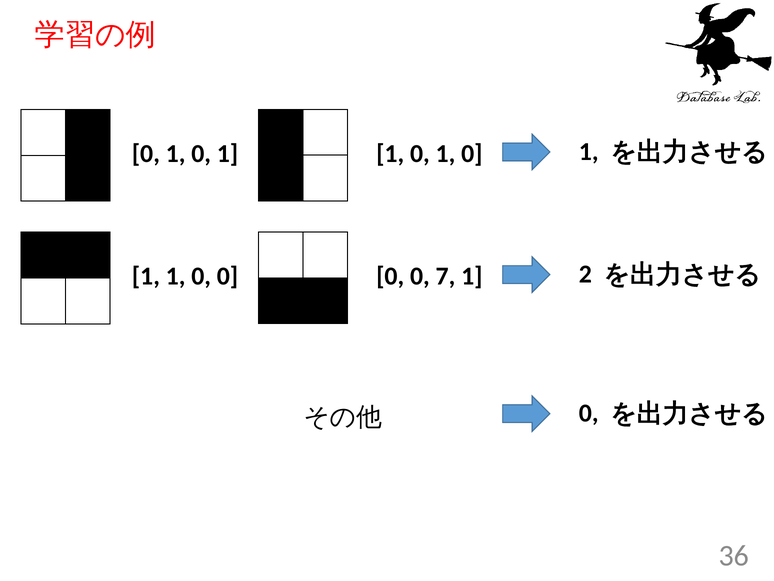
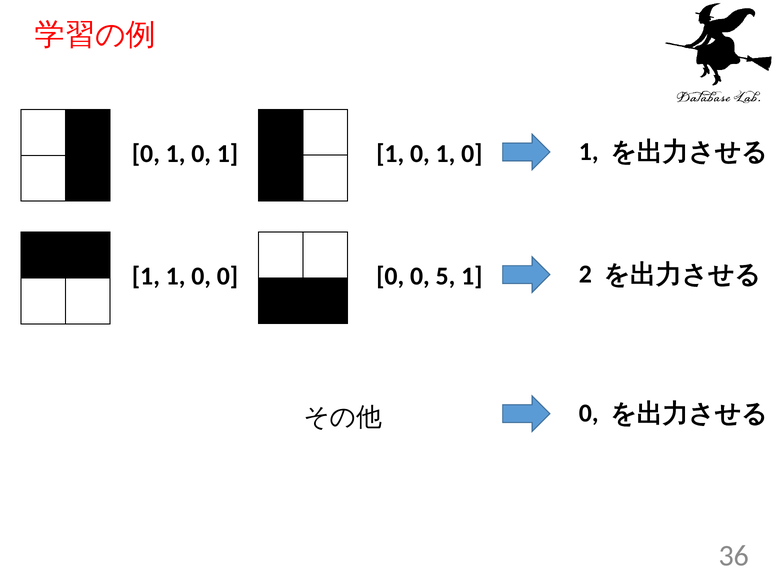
7: 7 -> 5 (445, 276)
